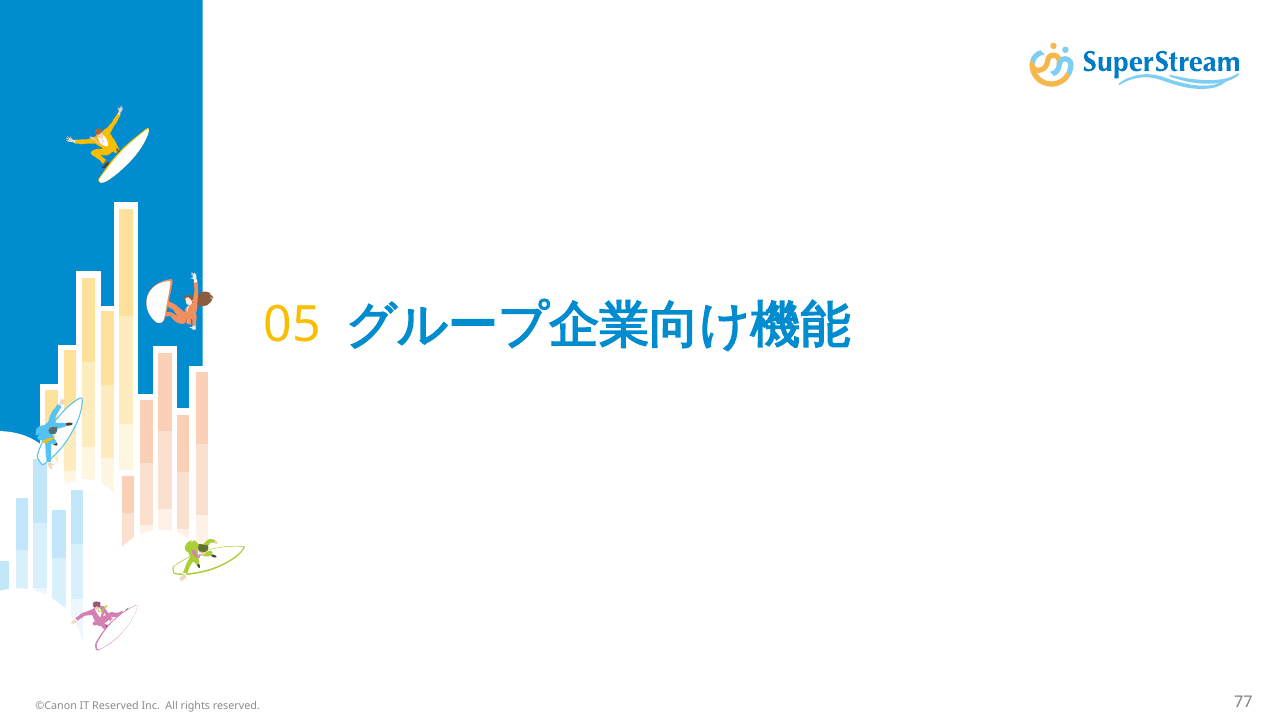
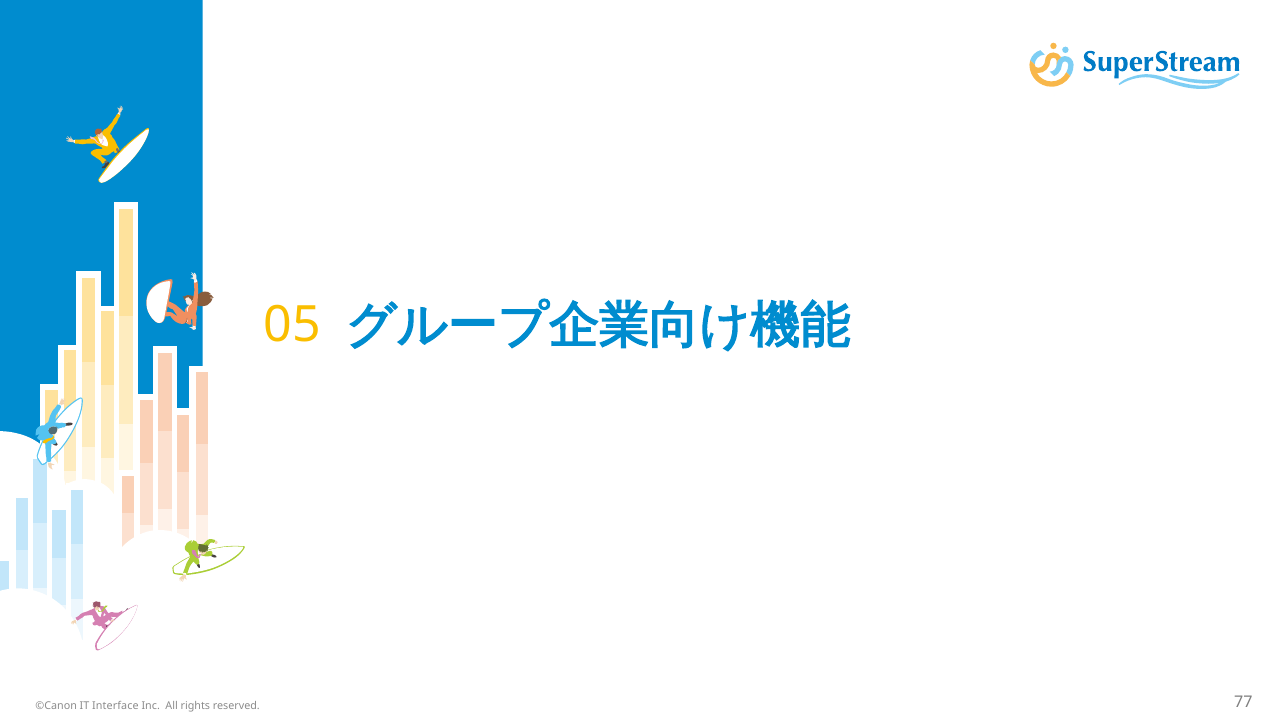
IT Reserved: Reserved -> Interface (115, 706)
